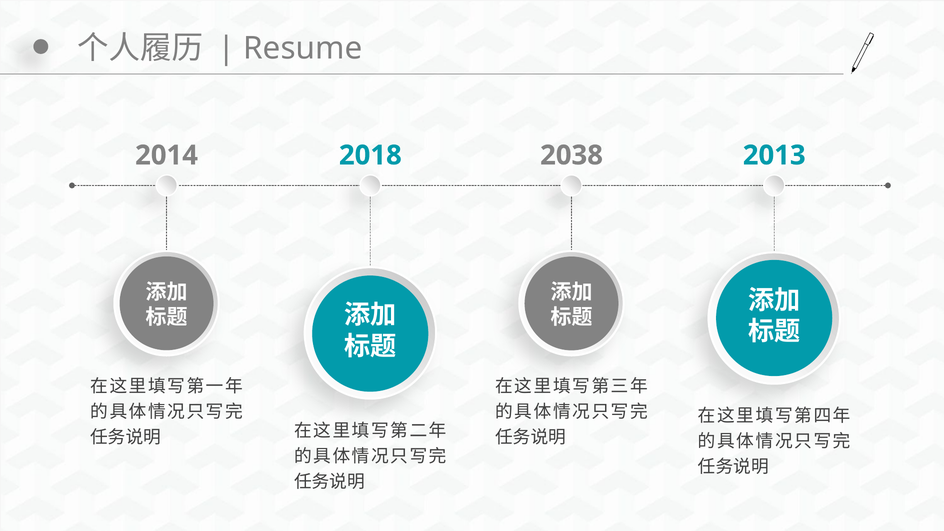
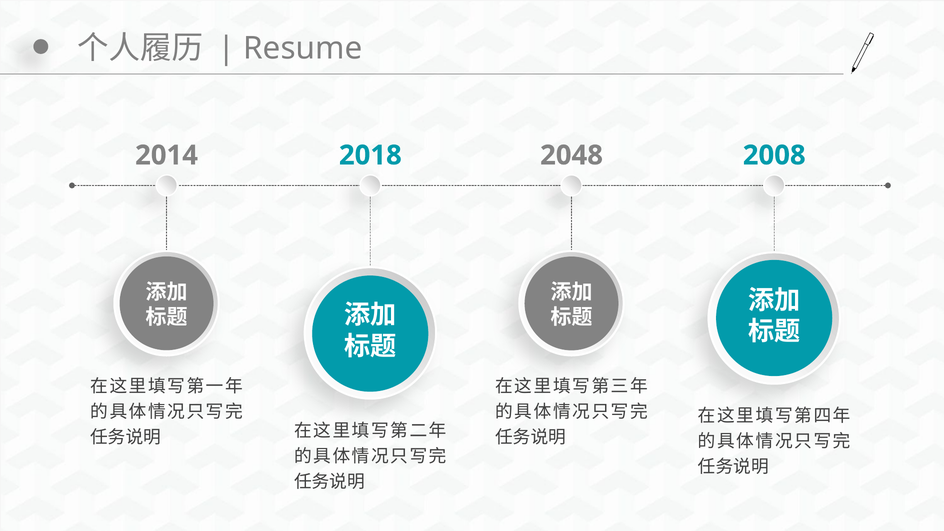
2038: 2038 -> 2048 (572, 155)
2013: 2013 -> 2008 (774, 155)
